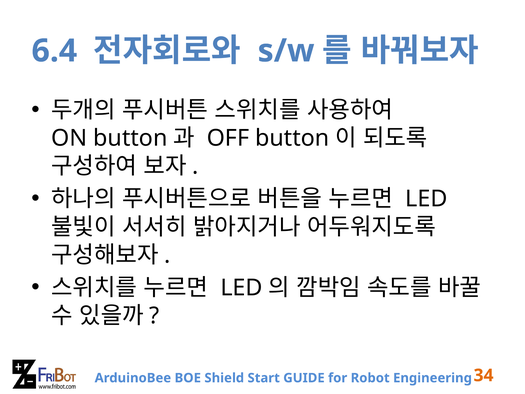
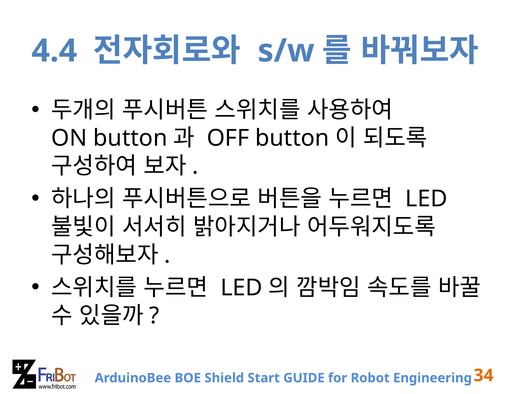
6.4: 6.4 -> 4.4 (54, 51)
